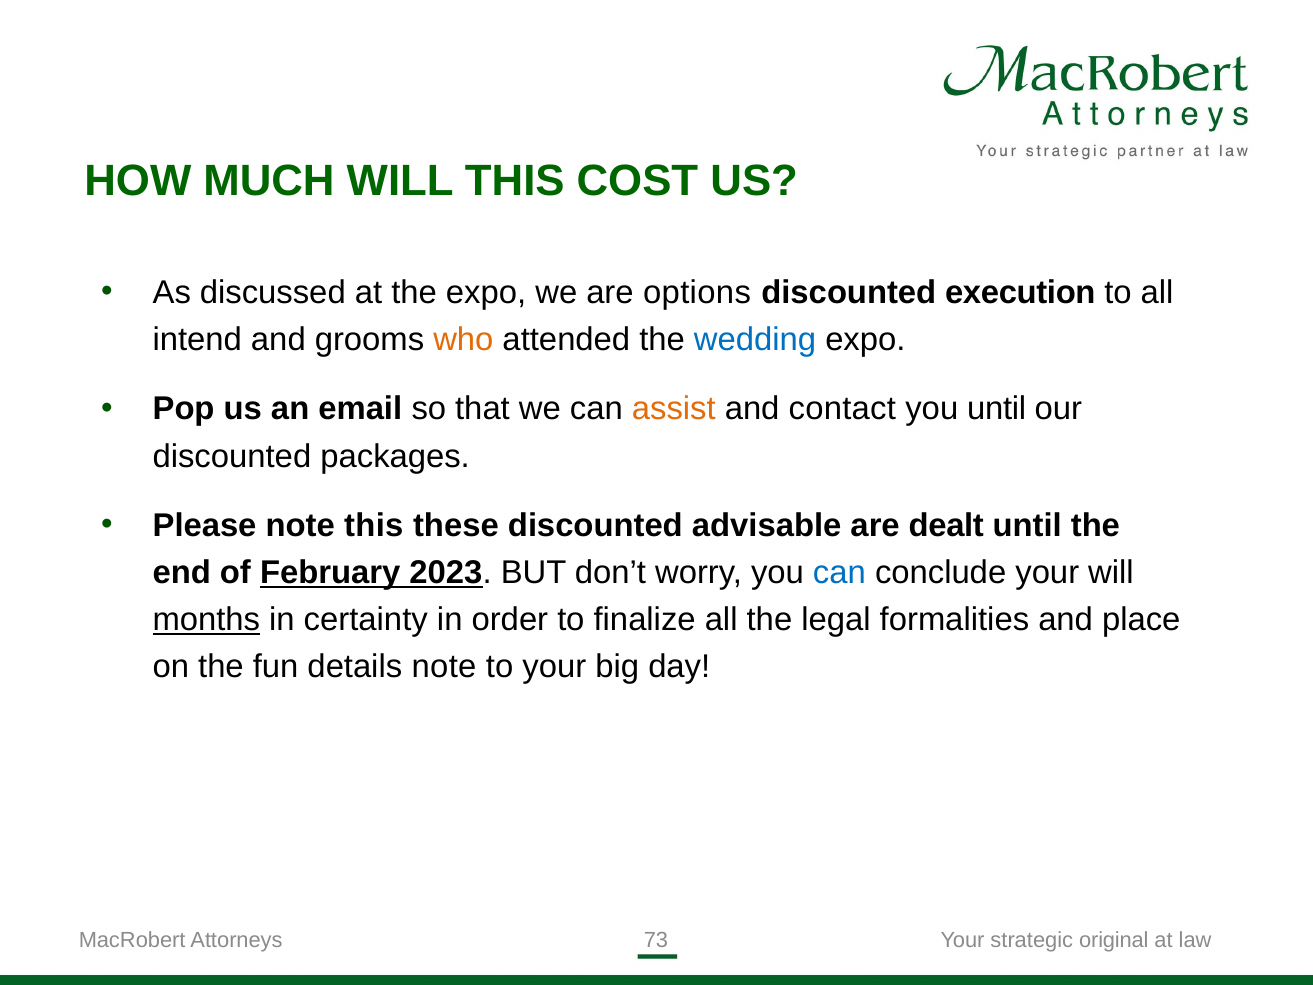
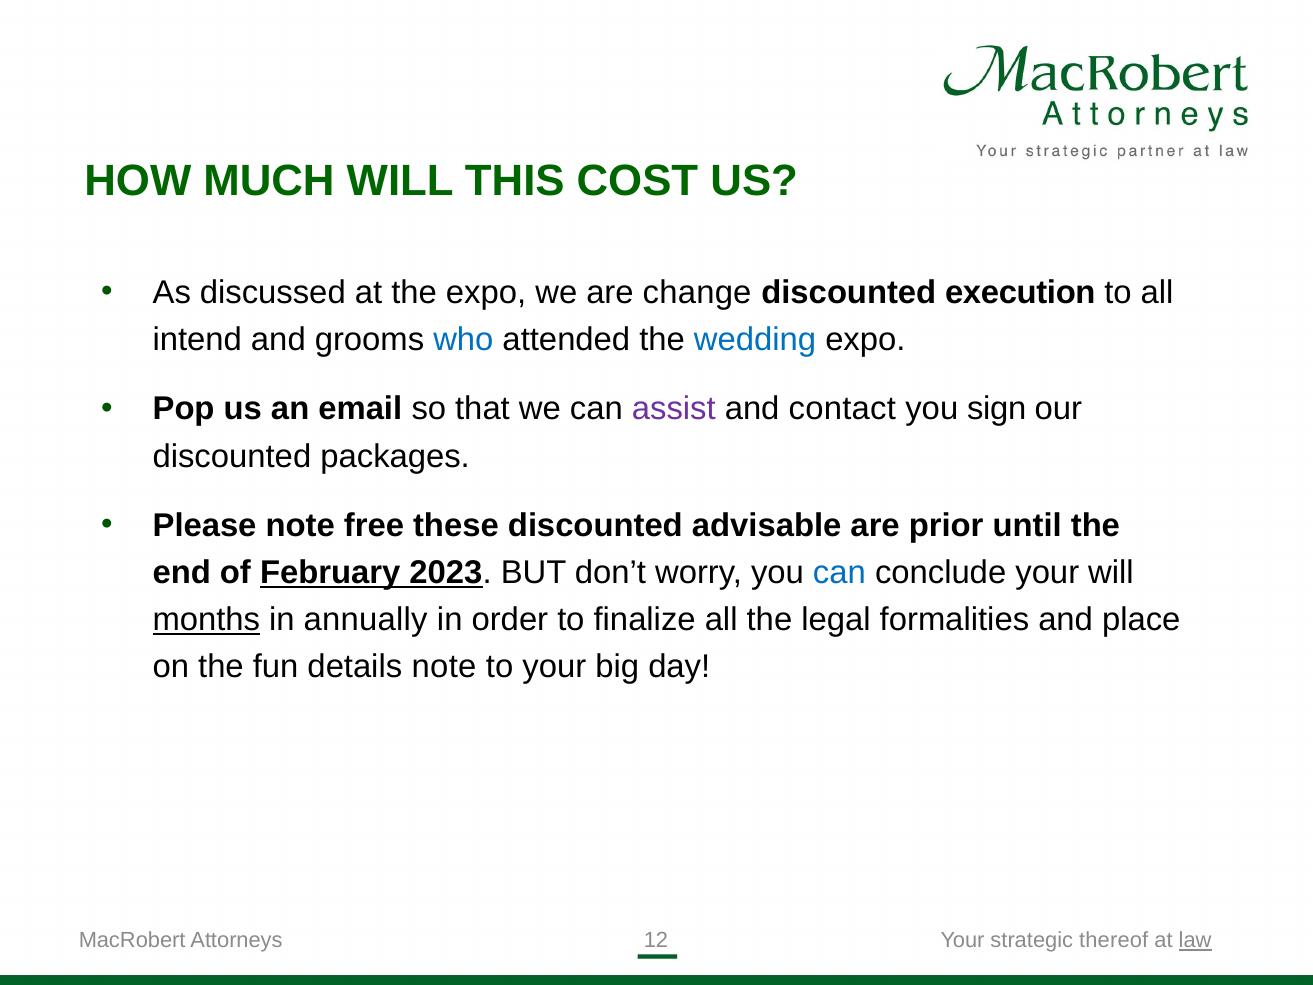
options: options -> change (697, 293)
who colour: orange -> blue (463, 340)
assist colour: orange -> purple (674, 409)
you until: until -> sign (997, 409)
note this: this -> free (374, 525)
dealt: dealt -> prior (946, 525)
certainty: certainty -> annually (366, 620)
73: 73 -> 12 (656, 940)
original: original -> thereof (1114, 940)
law underline: none -> present (1195, 940)
